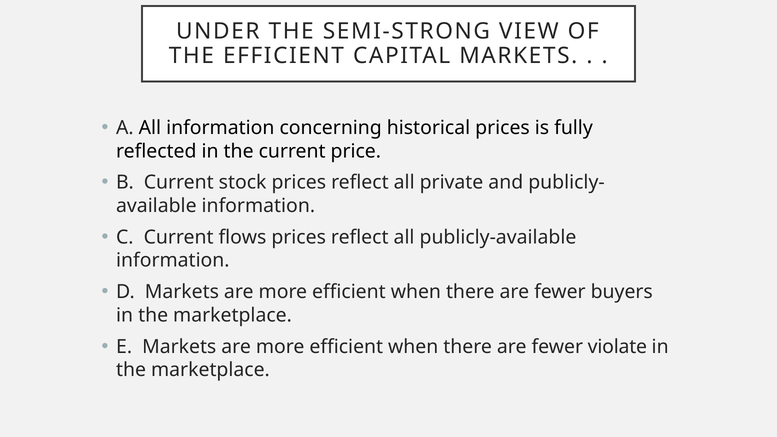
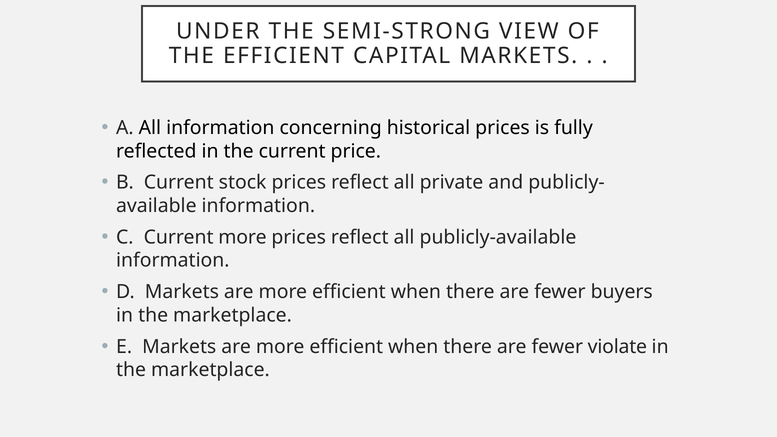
Current flows: flows -> more (243, 237)
